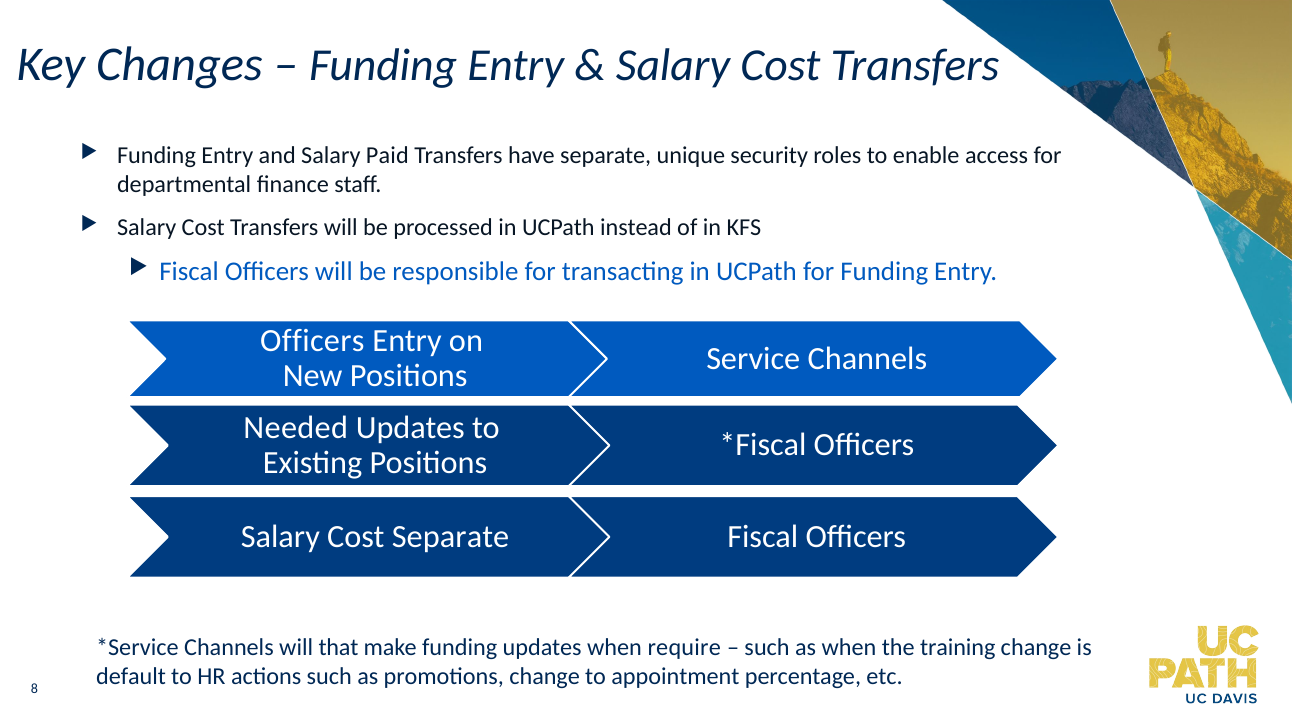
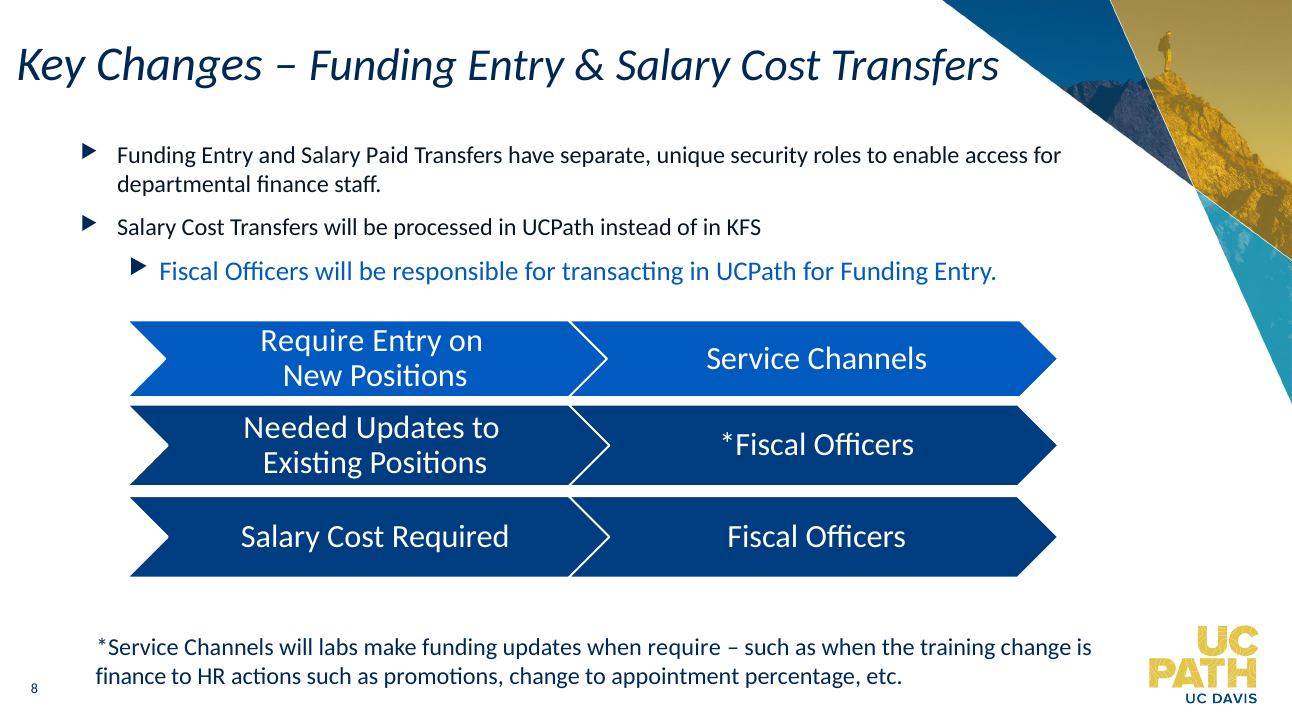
Officers: Officers -> Require (312, 341)
Cost Separate: Separate -> Required (451, 537)
that: that -> labs (338, 647)
default: default -> finance (131, 676)
